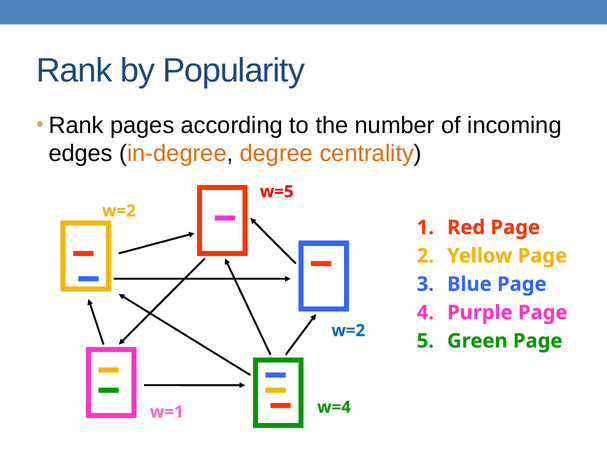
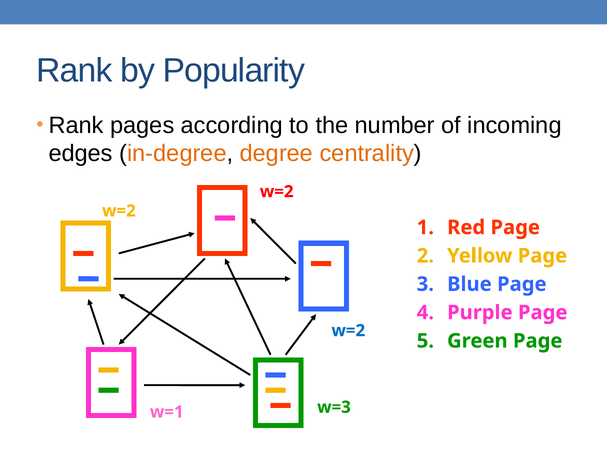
w=5: w=5 -> w=2 (277, 191)
w=4: w=4 -> w=3 (334, 407)
